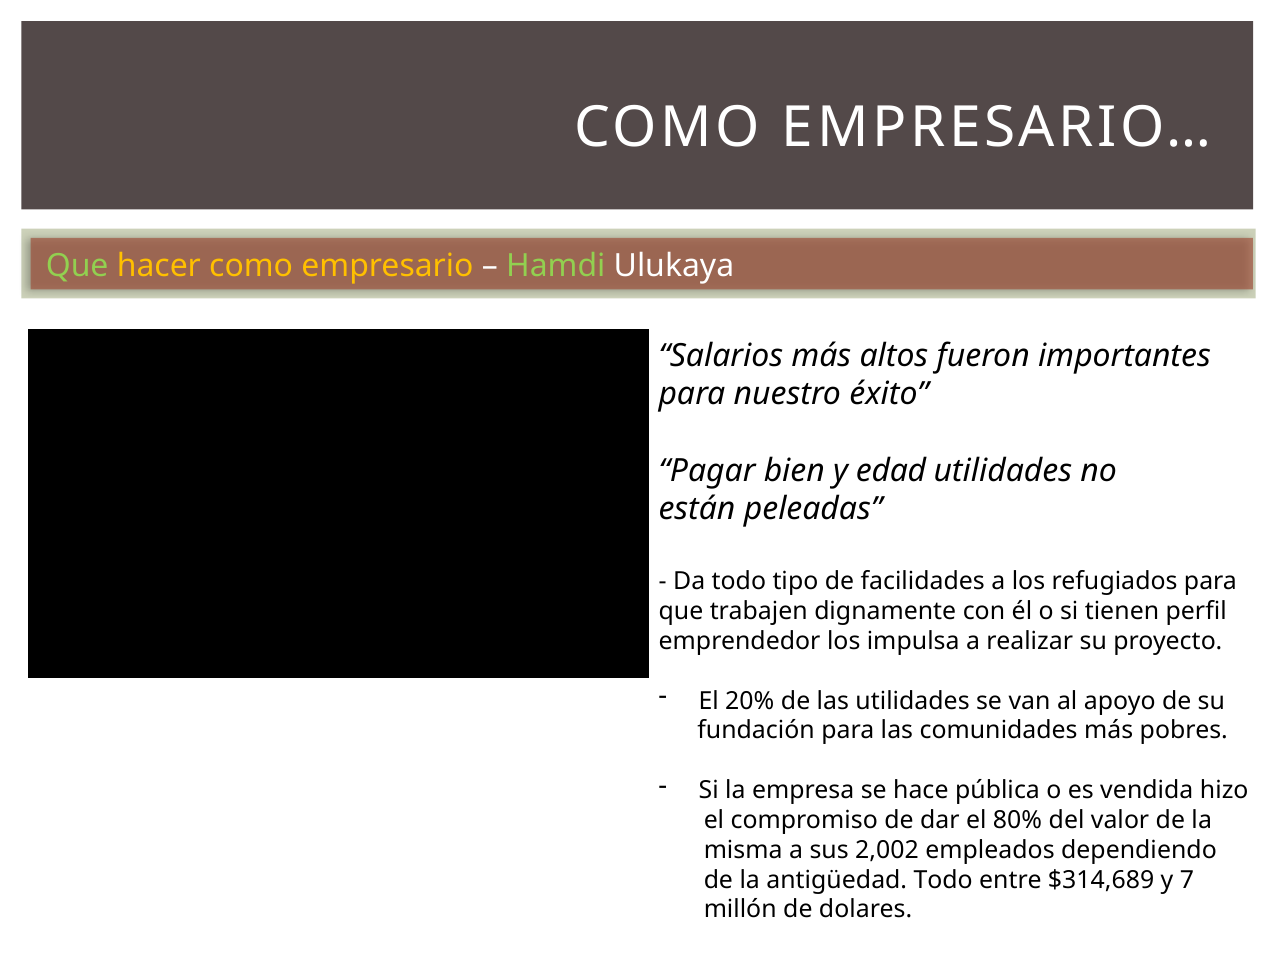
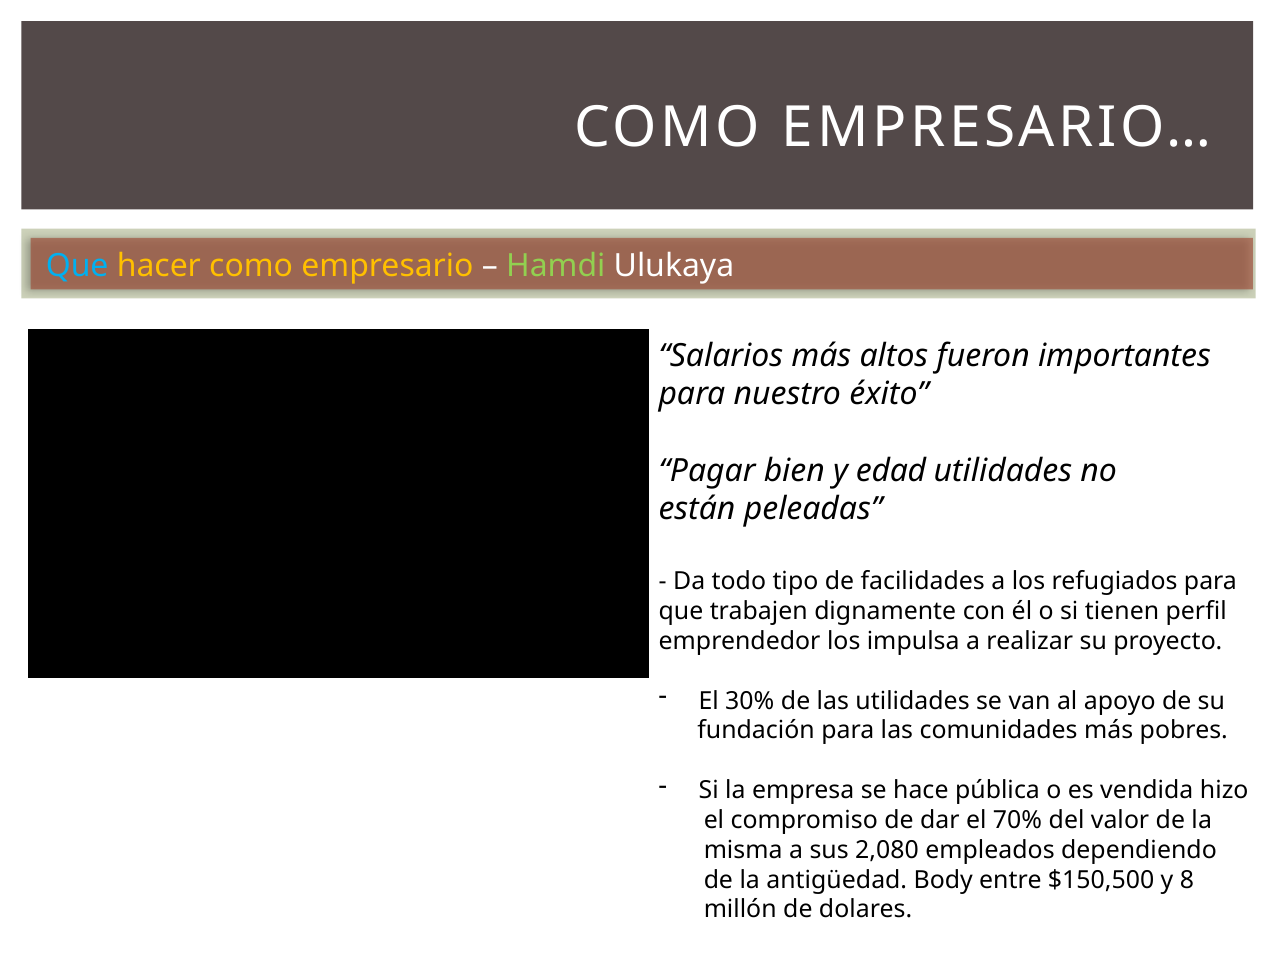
Que colour: light green -> light blue (77, 265)
20%: 20% -> 30% (750, 700)
80%: 80% -> 70% (1018, 820)
2,002: 2,002 -> 2,080 (887, 850)
antigüedad Todo: Todo -> Body (943, 879)
$314,689: $314,689 -> $150,500 (1101, 879)
7: 7 -> 8 (1187, 879)
